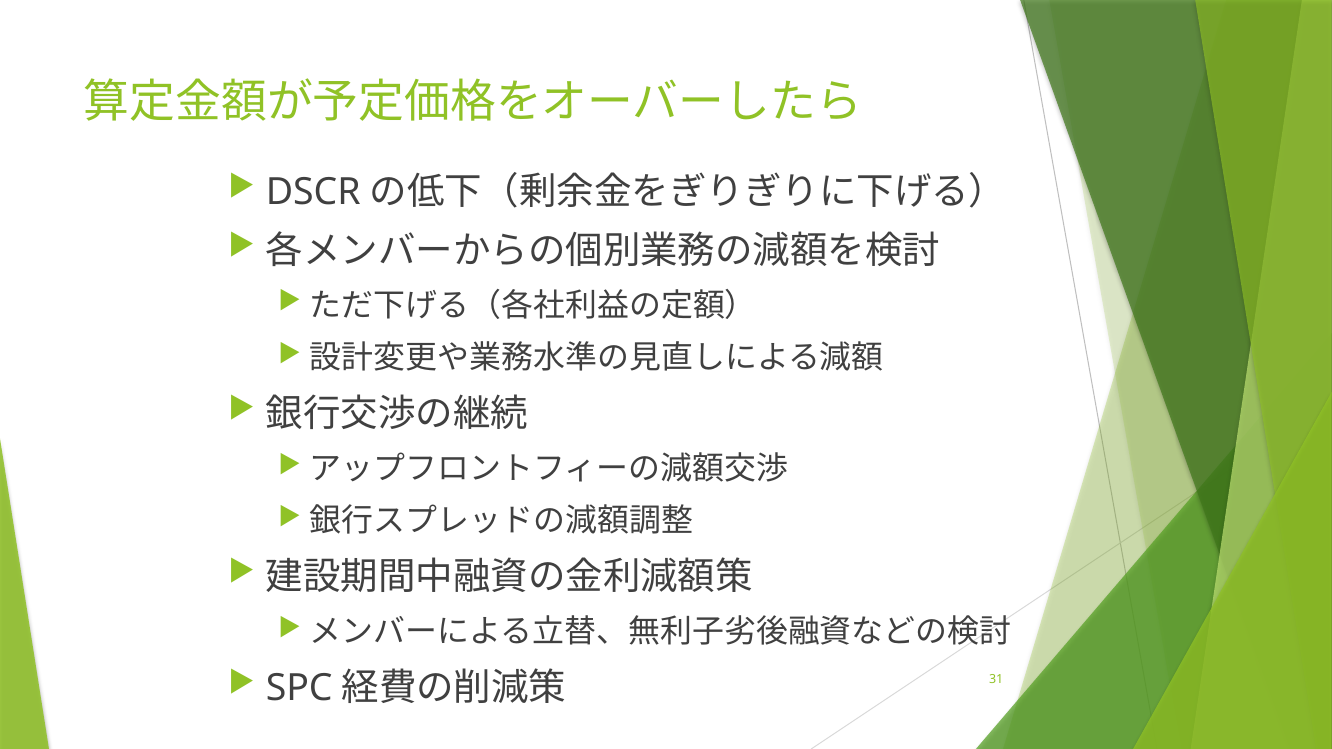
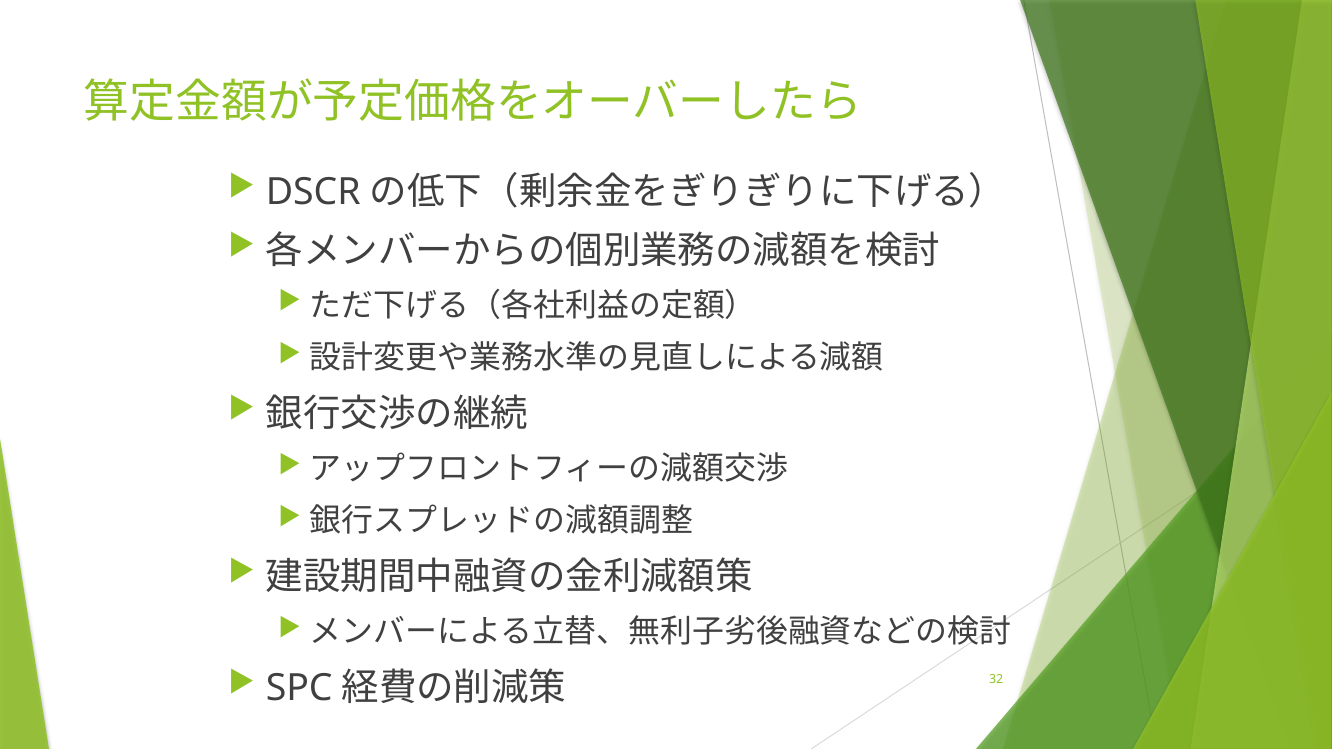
31: 31 -> 32 (996, 680)
